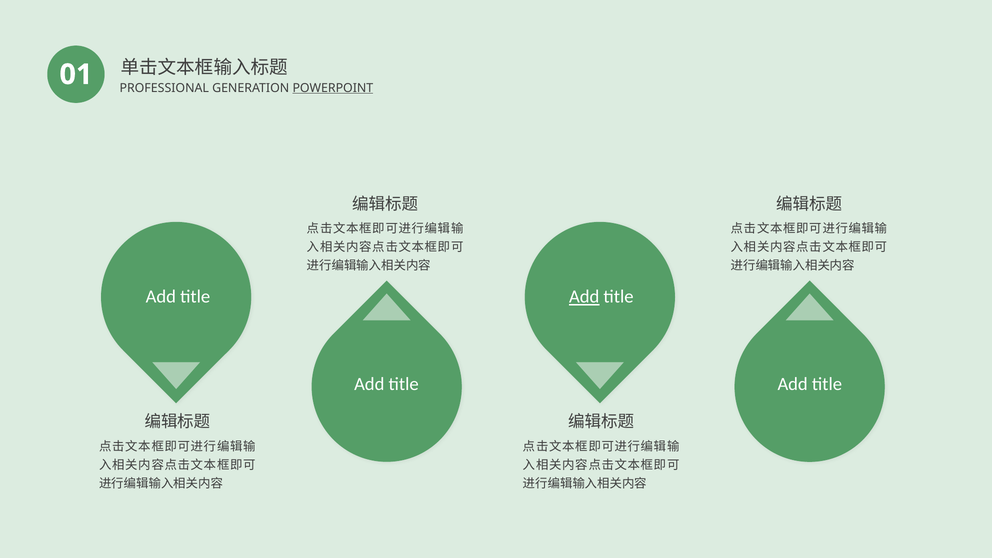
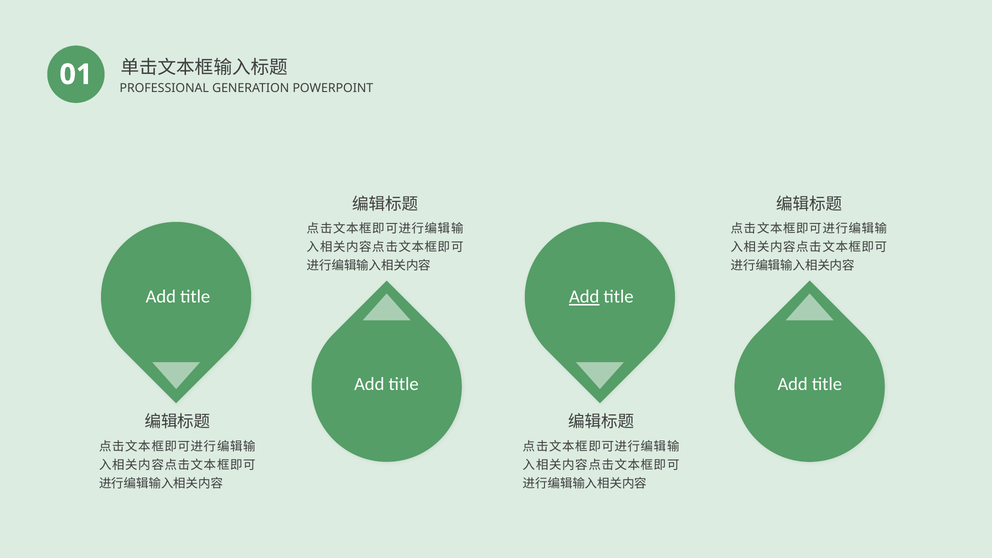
POWERPOINT underline: present -> none (333, 88)
